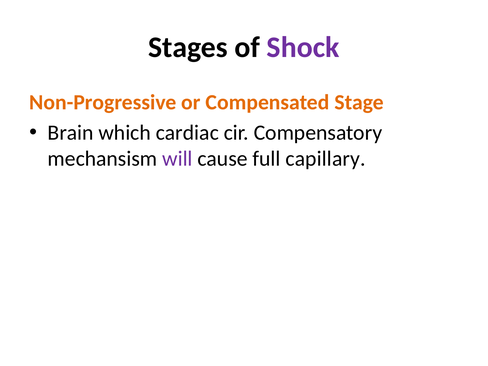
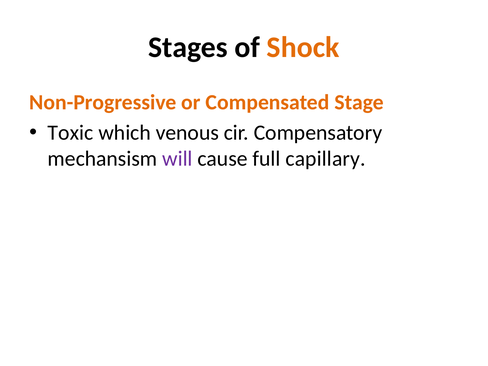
Shock colour: purple -> orange (303, 47)
Brain: Brain -> Toxic (71, 133)
cardiac: cardiac -> venous (187, 133)
